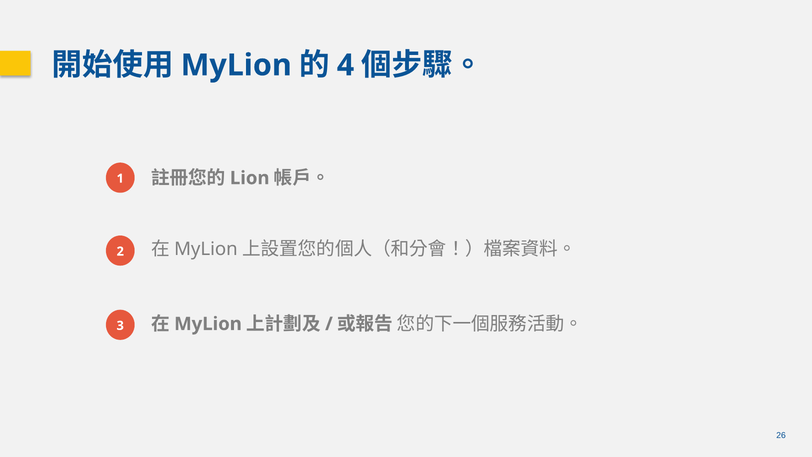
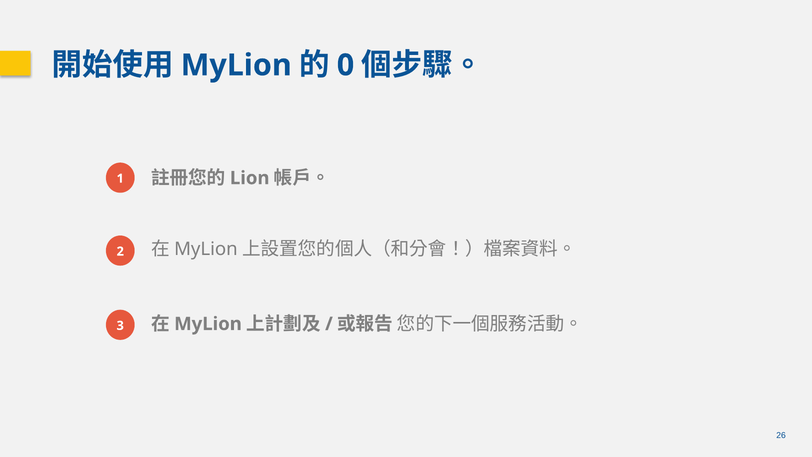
4: 4 -> 0 (346, 65)
